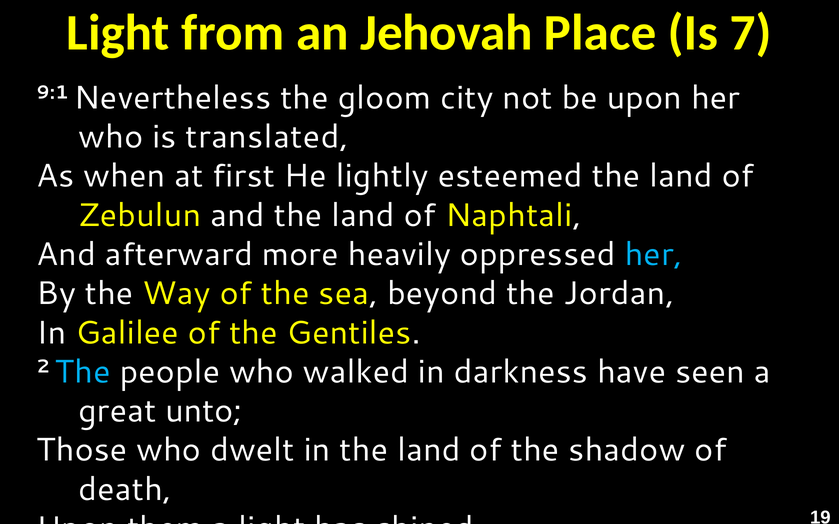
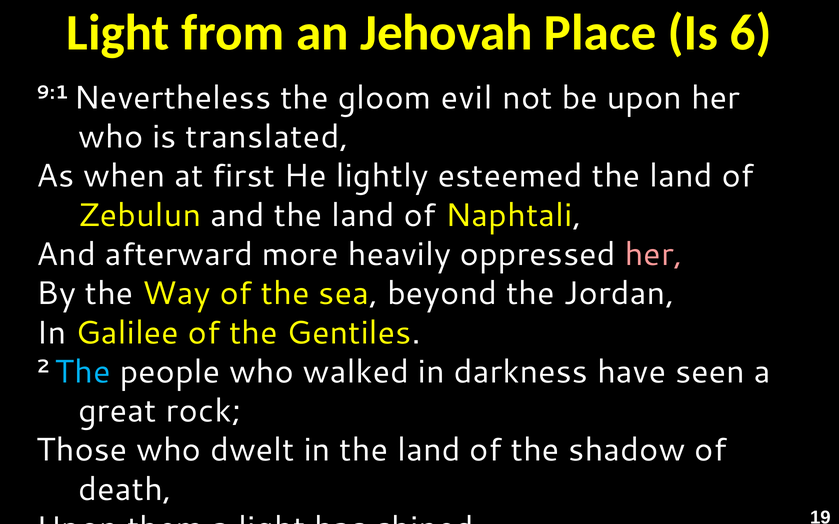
7: 7 -> 6 (751, 33)
city: city -> evil (467, 98)
her colour: light blue -> pink (654, 255)
unto: unto -> rock (203, 411)
